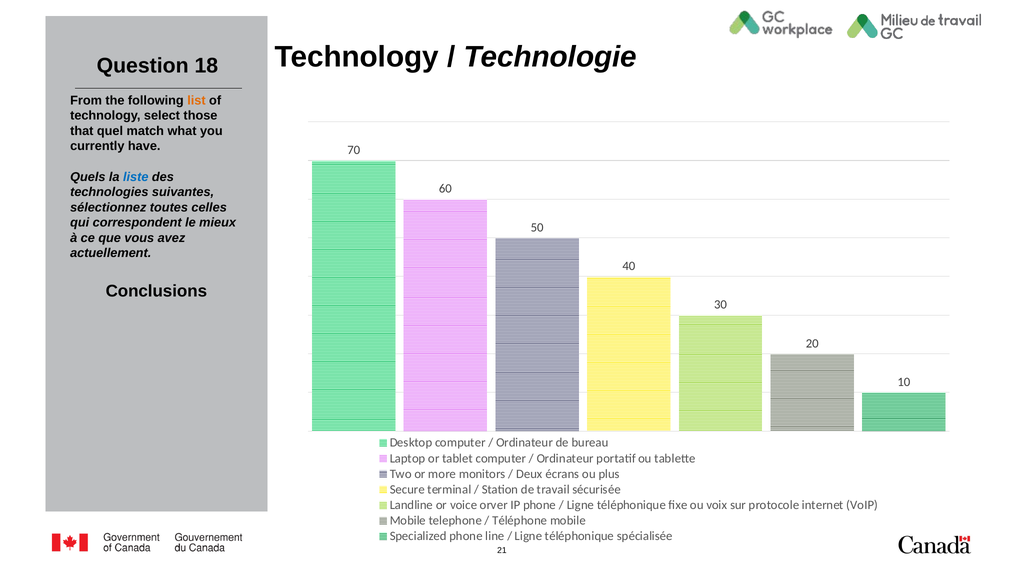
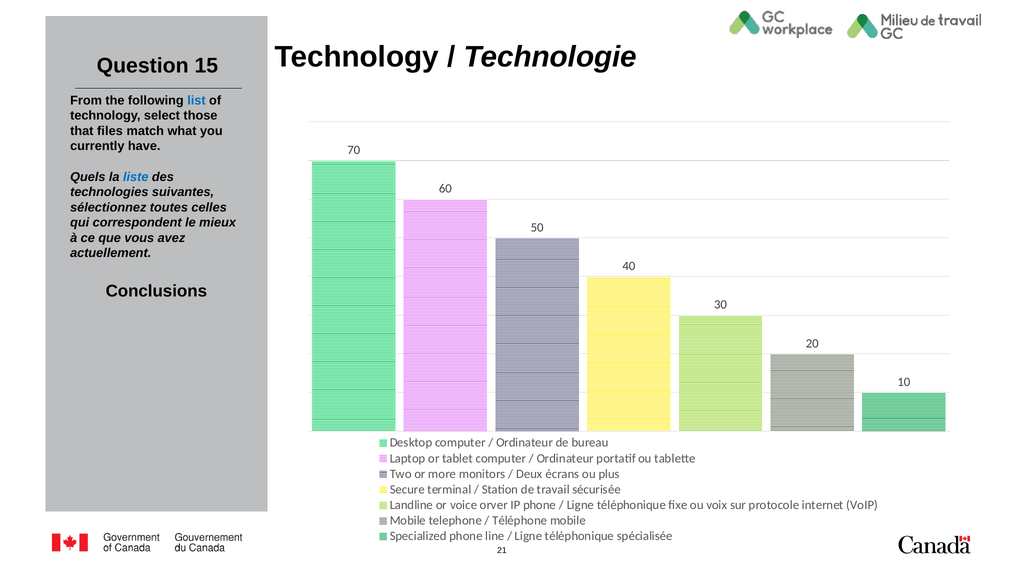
18: 18 -> 15 (206, 65)
list colour: orange -> blue (196, 100)
quel: quel -> files (110, 131)
